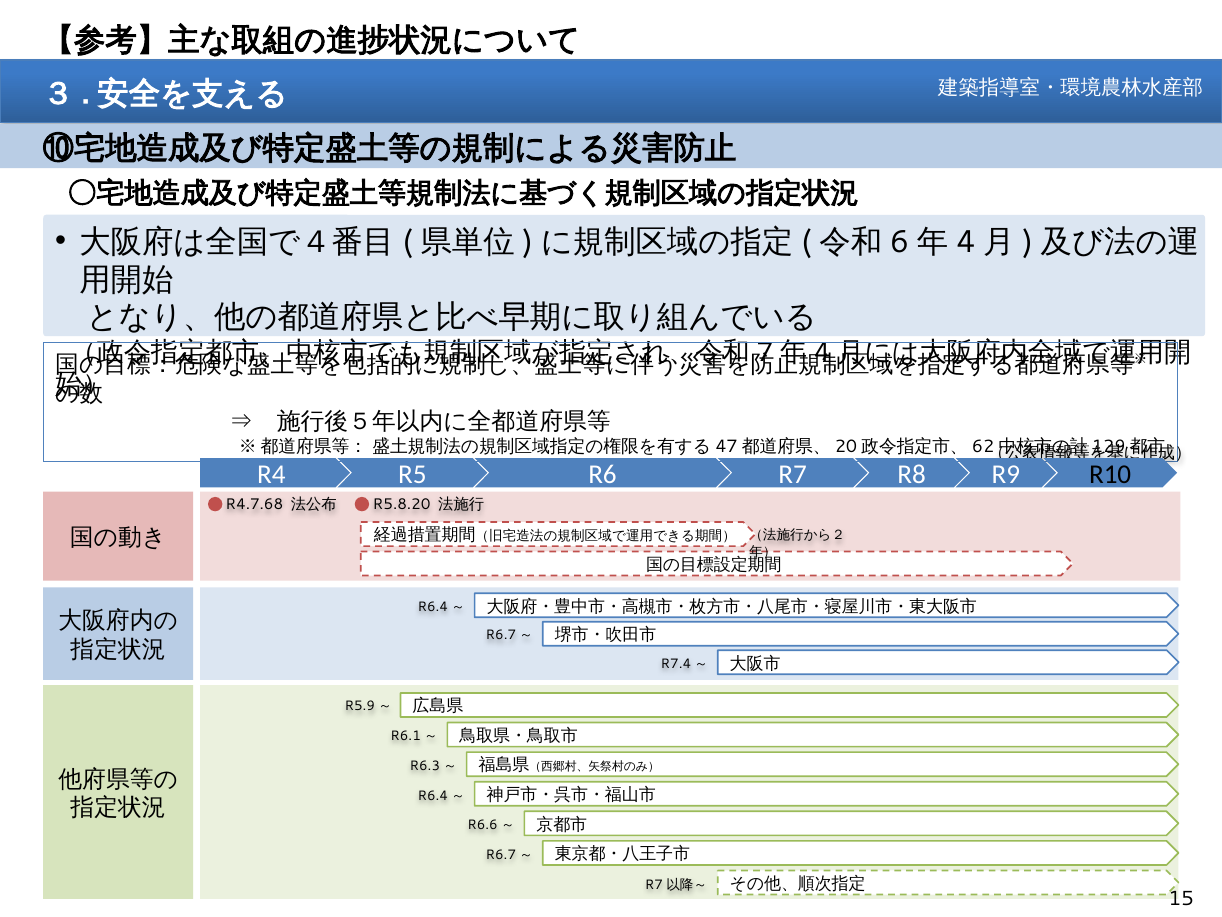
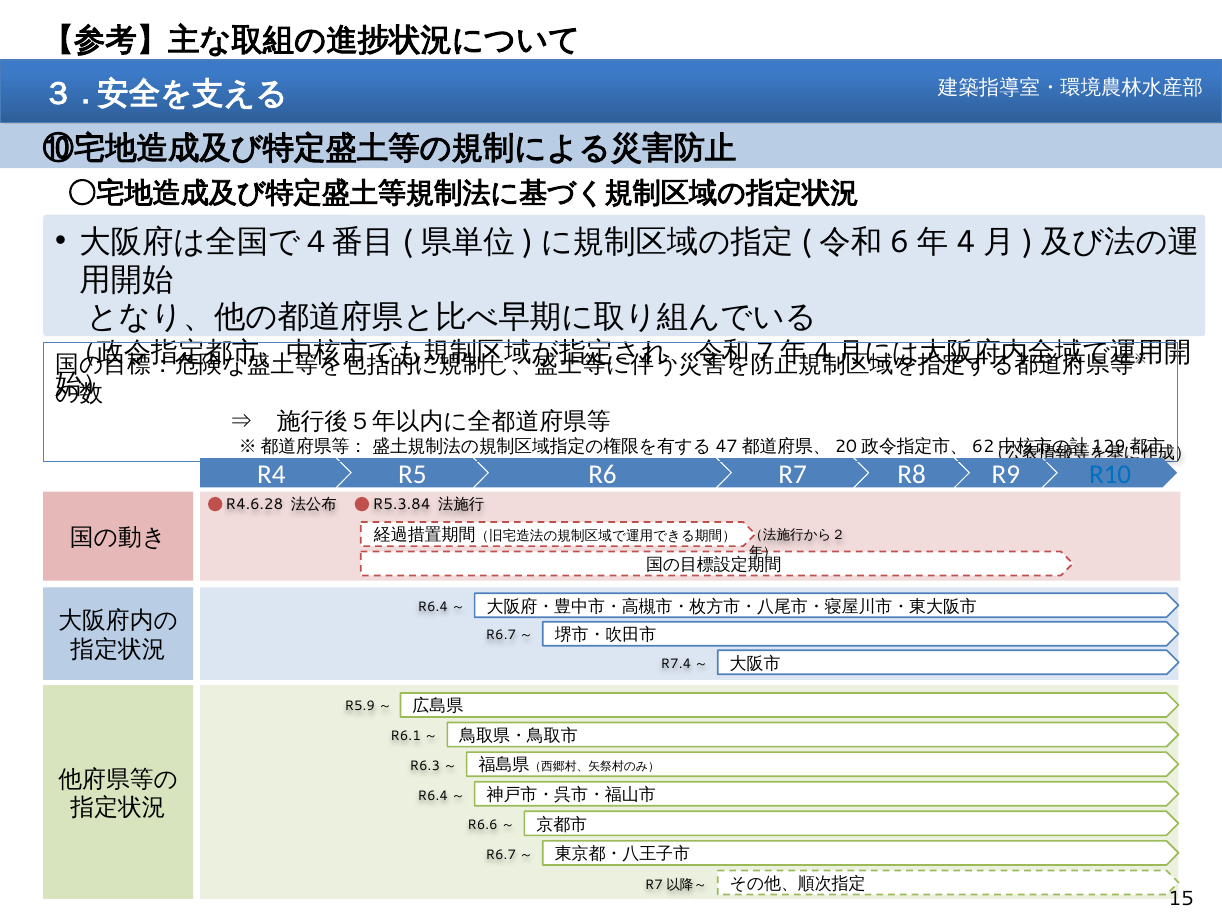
R10 colour: black -> blue (1110, 474)
R4.7.68: R4.7.68 -> R4.6.28 (254, 504)
R5.8.20: R5.8.20 -> R5.3.84 (402, 504)
